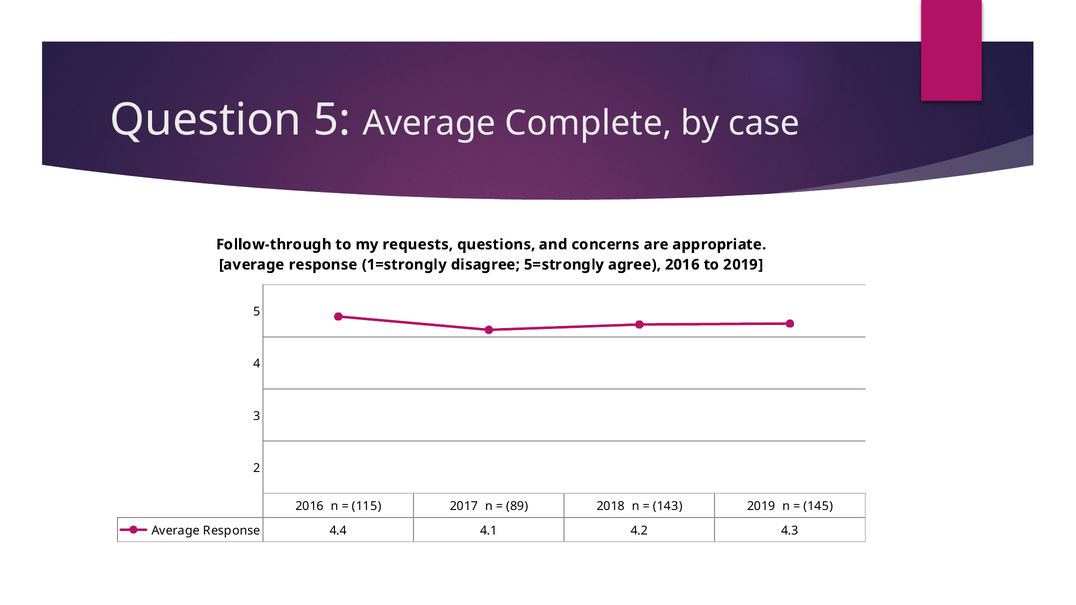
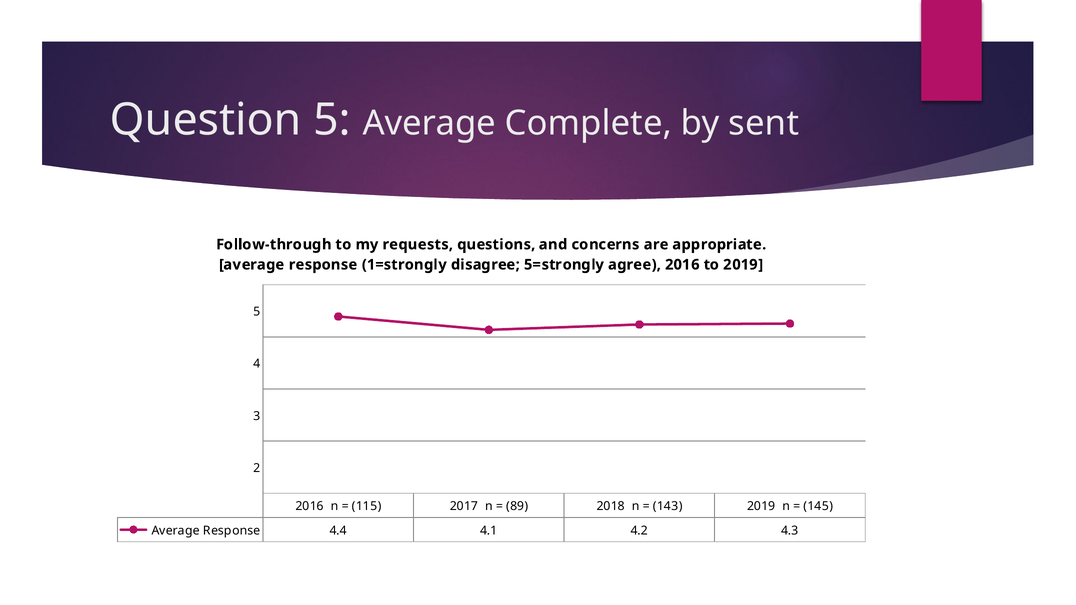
case: case -> sent (764, 124)
